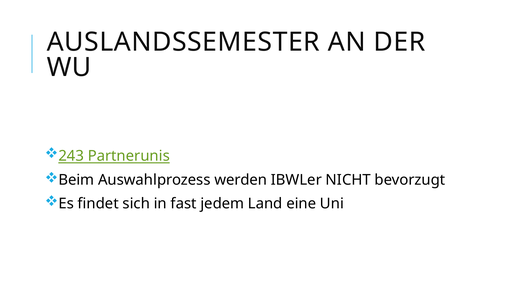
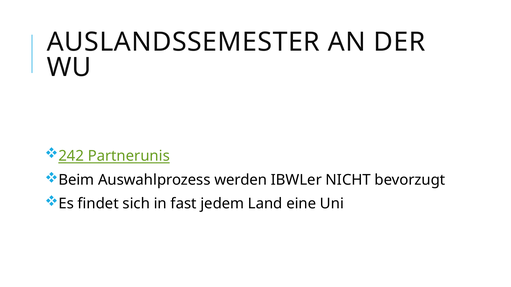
243: 243 -> 242 (71, 156)
